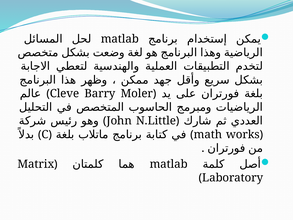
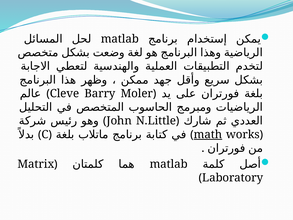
math underline: none -> present (208, 134)
